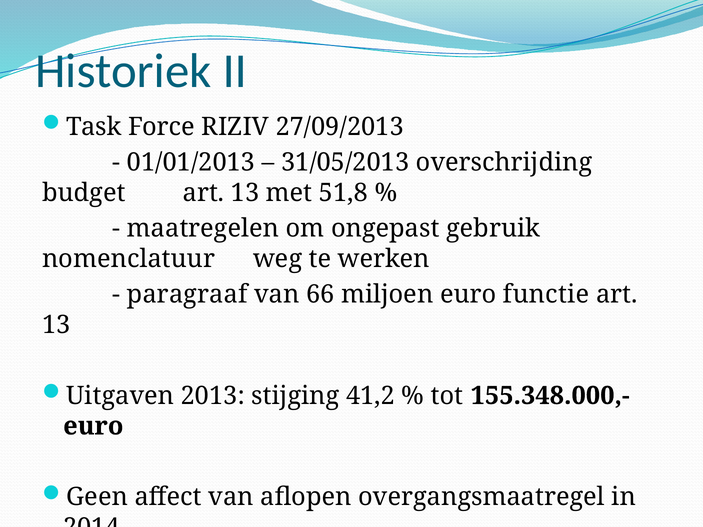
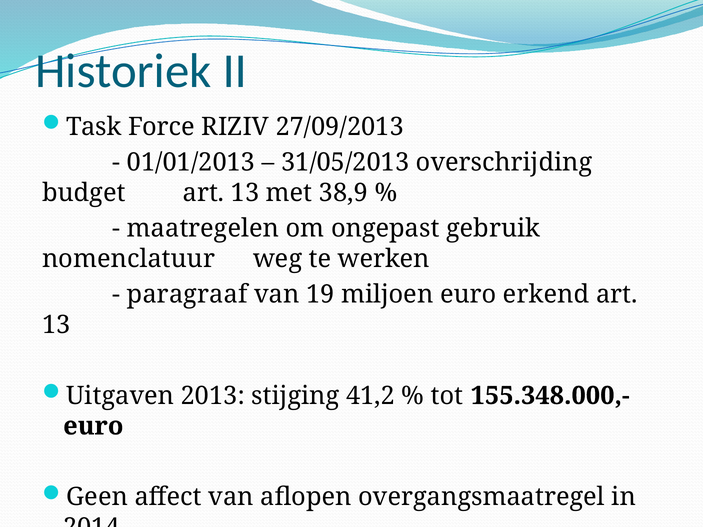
51,8: 51,8 -> 38,9 (343, 193)
66: 66 -> 19 (320, 294)
functie: functie -> erkend (546, 294)
